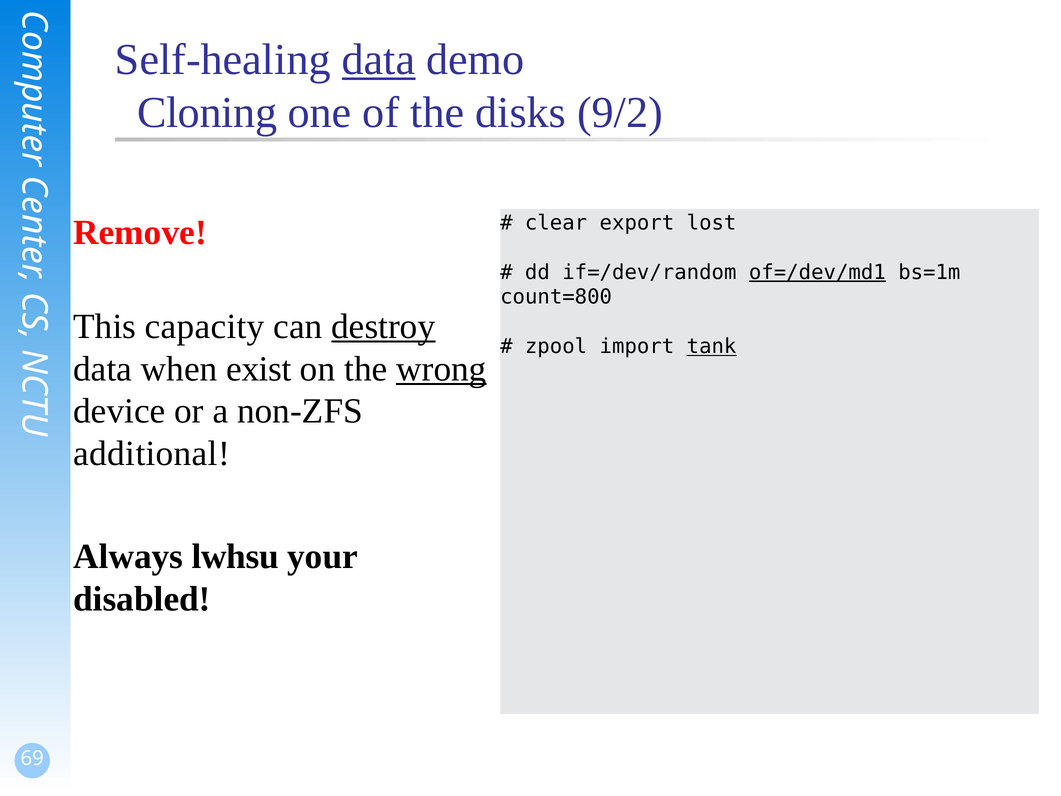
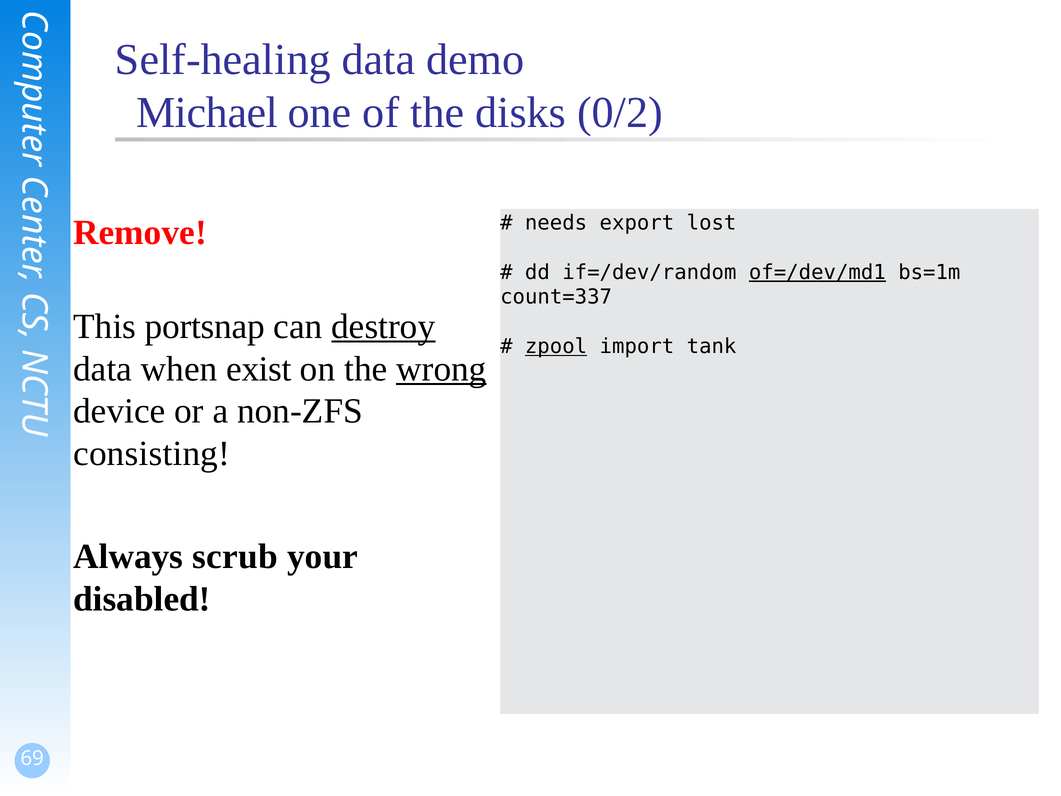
data underline: present -> none (379, 60)
Cloning: Cloning -> Michael (207, 113)
9/2: 9/2 -> 0/2 (620, 113)
clear: clear -> needs (556, 223)
count=800: count=800 -> count=337 (556, 297)
capacity: capacity -> portsnap (205, 326)
zpool underline: none -> present (556, 347)
tank underline: present -> none (712, 347)
additional: additional -> consisting (152, 454)
lwhsu: lwhsu -> scrub (235, 556)
